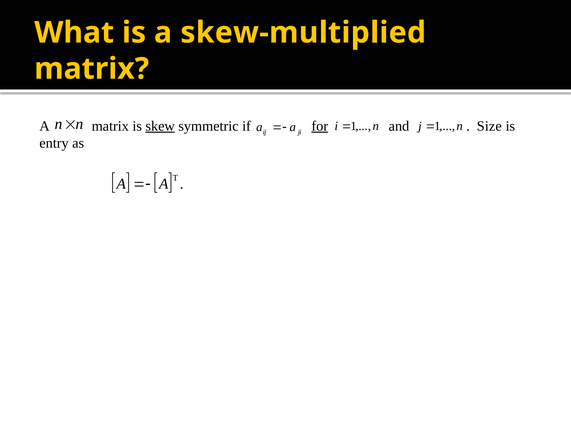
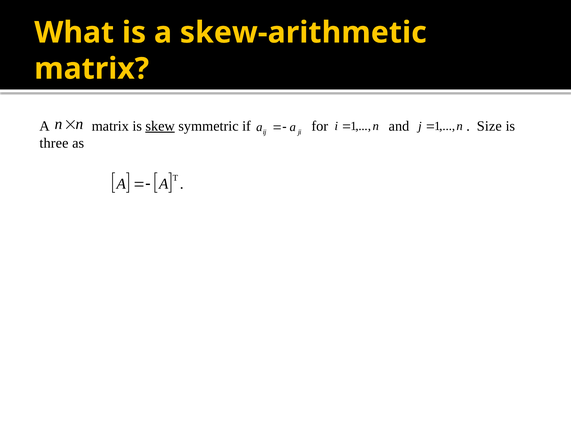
skew-multiplied: skew-multiplied -> skew-arithmetic (303, 33)
for underline: present -> none (320, 126)
entry: entry -> three (54, 143)
